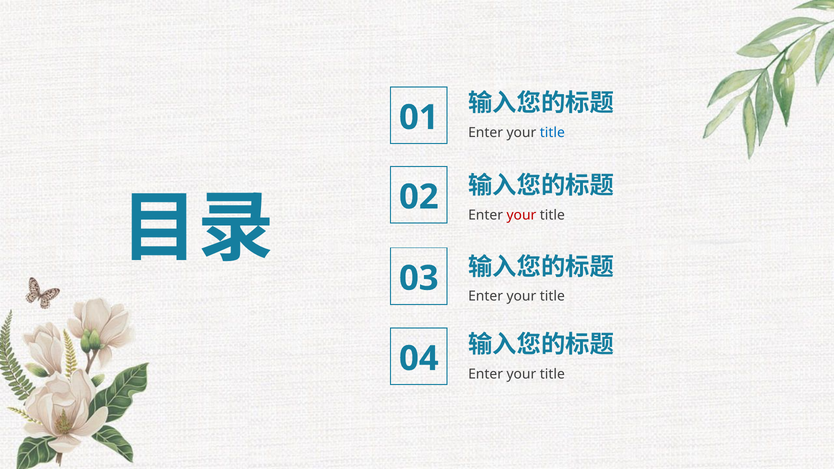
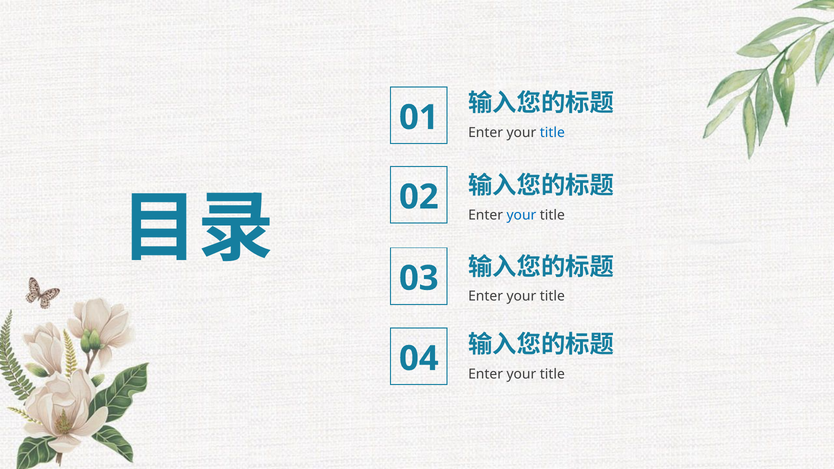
your colour: red -> blue (521, 215)
